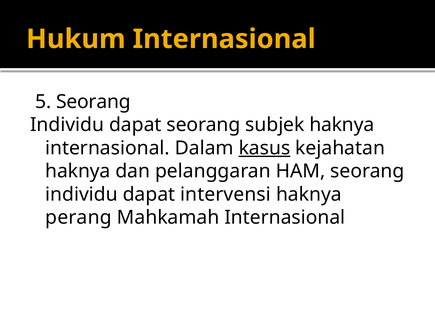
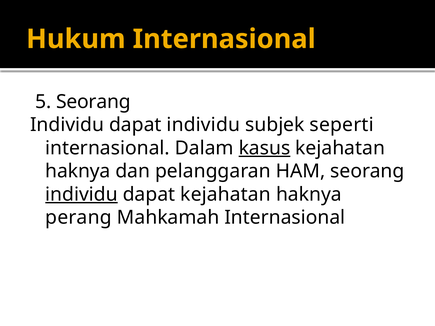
dapat seorang: seorang -> individu (203, 125)
subjek haknya: haknya -> seperti (342, 125)
individu underline: none -> present (81, 195)
dapat intervensi: intervensi -> kejahatan (226, 195)
